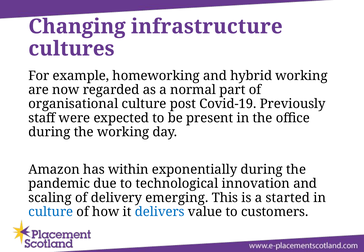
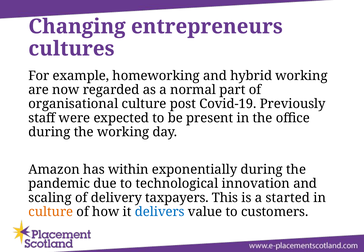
infrastructure: infrastructure -> entrepreneurs (207, 27)
emerging: emerging -> taxpayers (177, 198)
culture colour: blue -> orange (51, 212)
